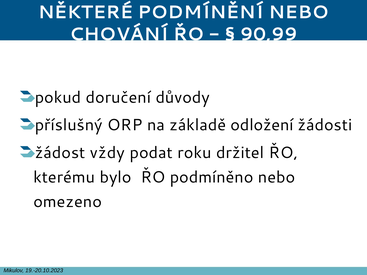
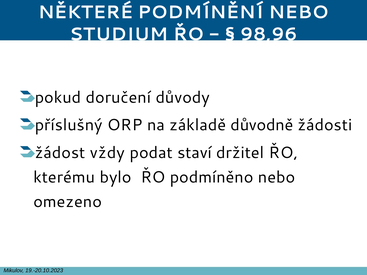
CHOVÁNÍ: CHOVÁNÍ -> STUDIUM (119, 34)
90,99: 90,99 -> 98,96 (269, 34)
odložení: odložení -> důvodně (262, 125)
roku: roku -> staví (195, 153)
